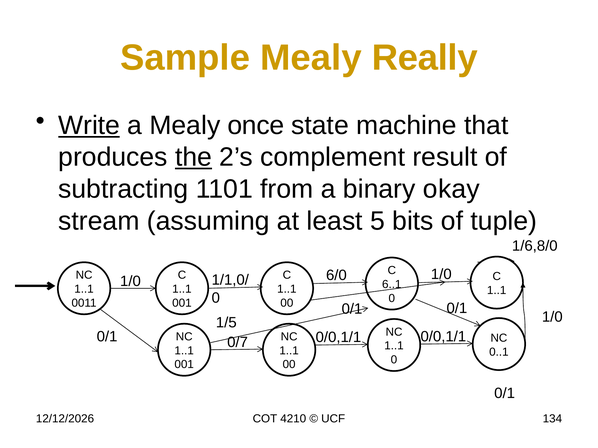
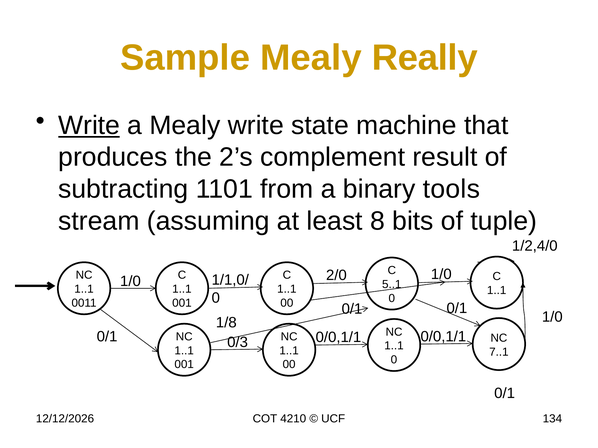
Mealy once: once -> write (256, 125)
the underline: present -> none (193, 157)
okay: okay -> tools (451, 189)
5: 5 -> 8 (377, 221)
1/6,8/0: 1/6,8/0 -> 1/2,4/0 (535, 246)
6/0: 6/0 -> 2/0 (336, 276)
6..1: 6..1 -> 5..1 (392, 285)
1/5: 1/5 -> 1/8 (226, 323)
0/7: 0/7 -> 0/3 (238, 342)
0..1: 0..1 -> 7..1 (499, 352)
